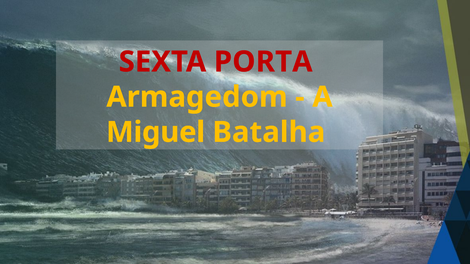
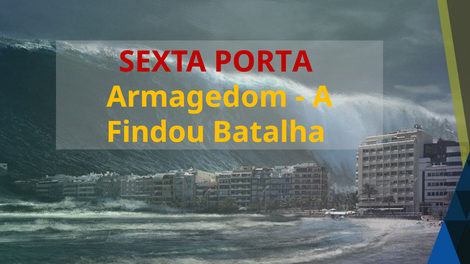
Miguel: Miguel -> Findou (156, 132)
